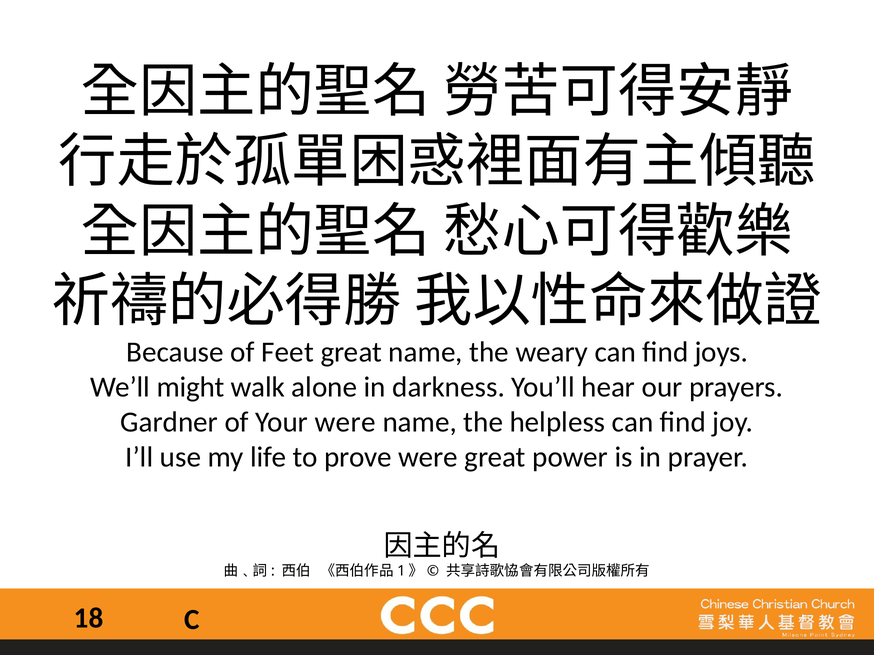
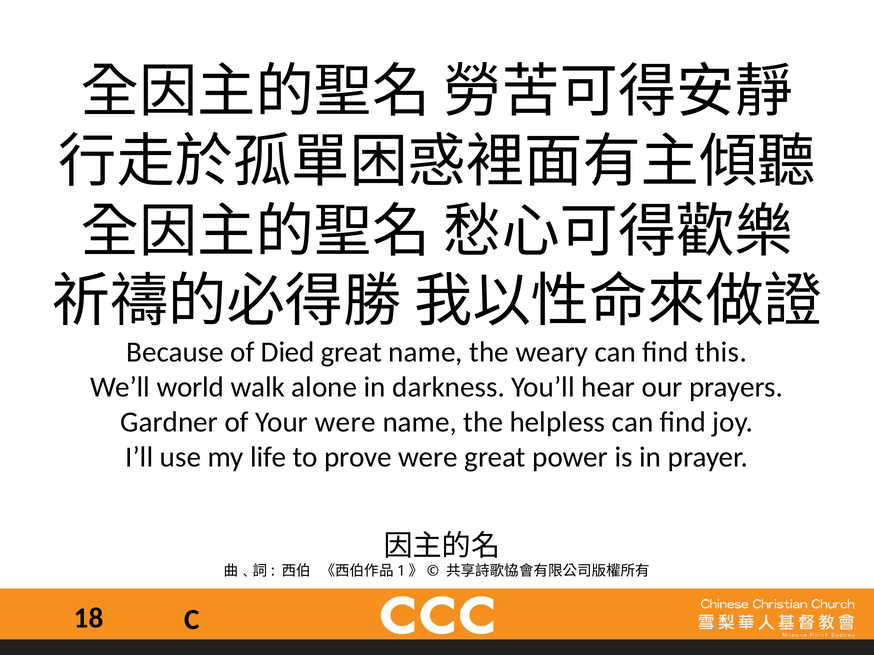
Feet: Feet -> Died (288, 352)
joys: joys -> this (721, 352)
might: might -> world (190, 387)
